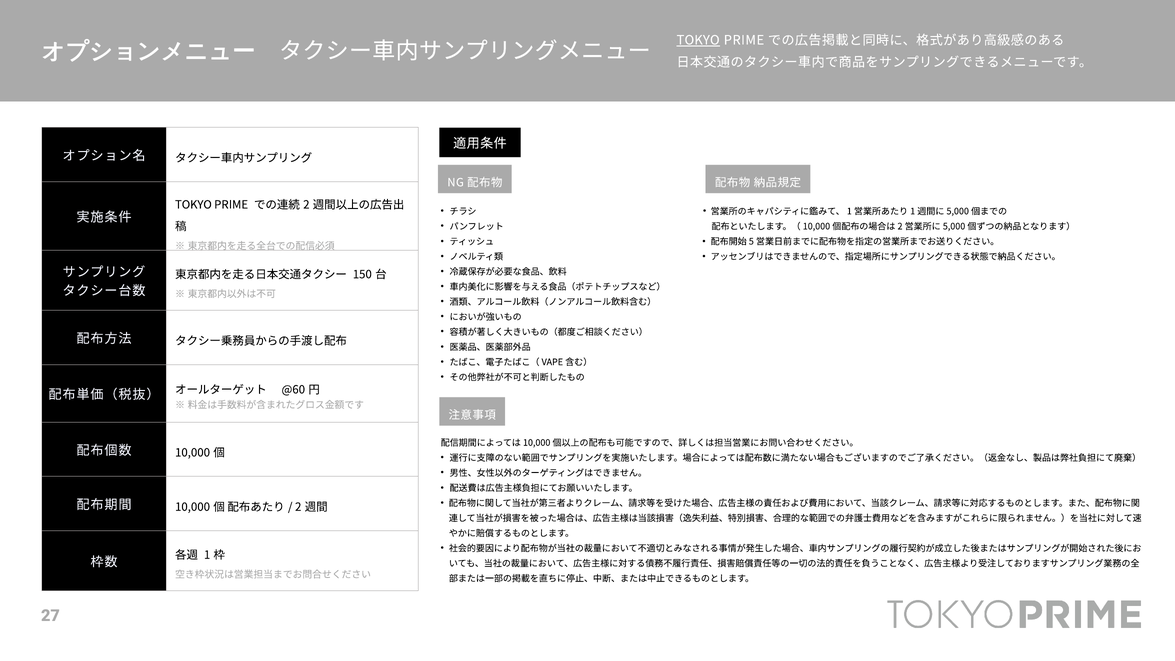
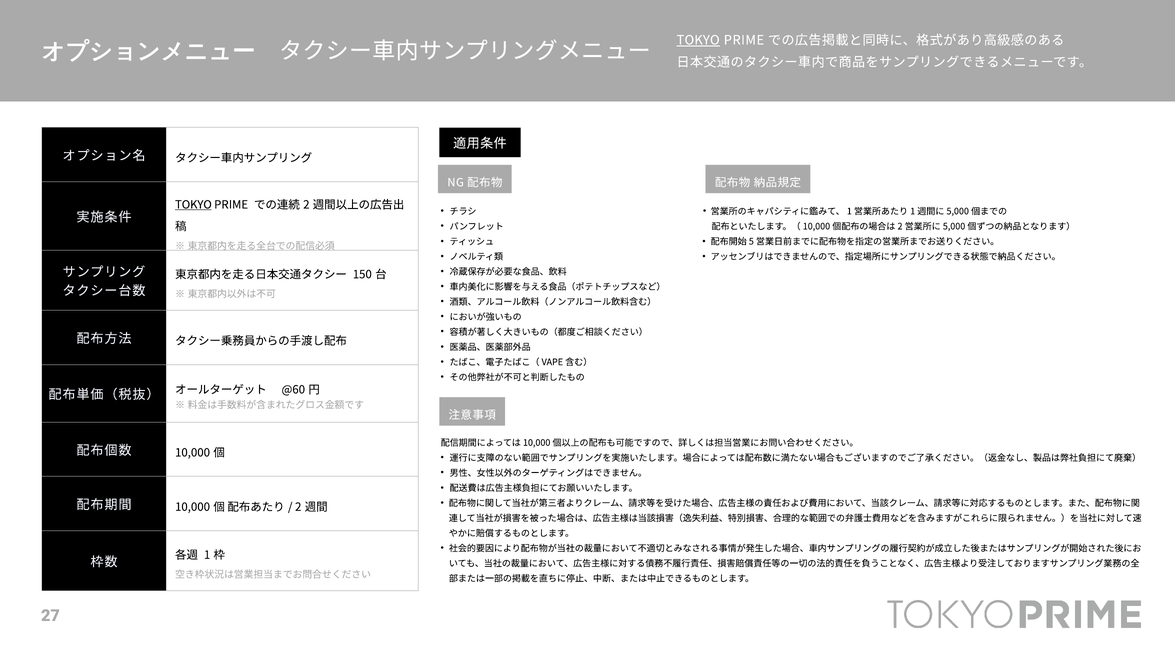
TOKYO underline: none -> present (193, 205)
